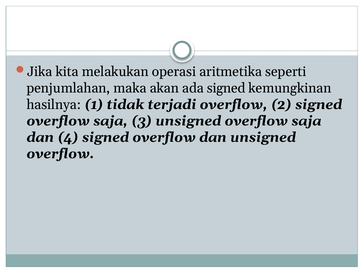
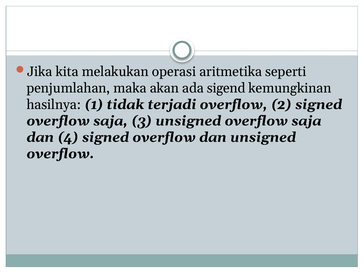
ada signed: signed -> sigend (226, 88)
